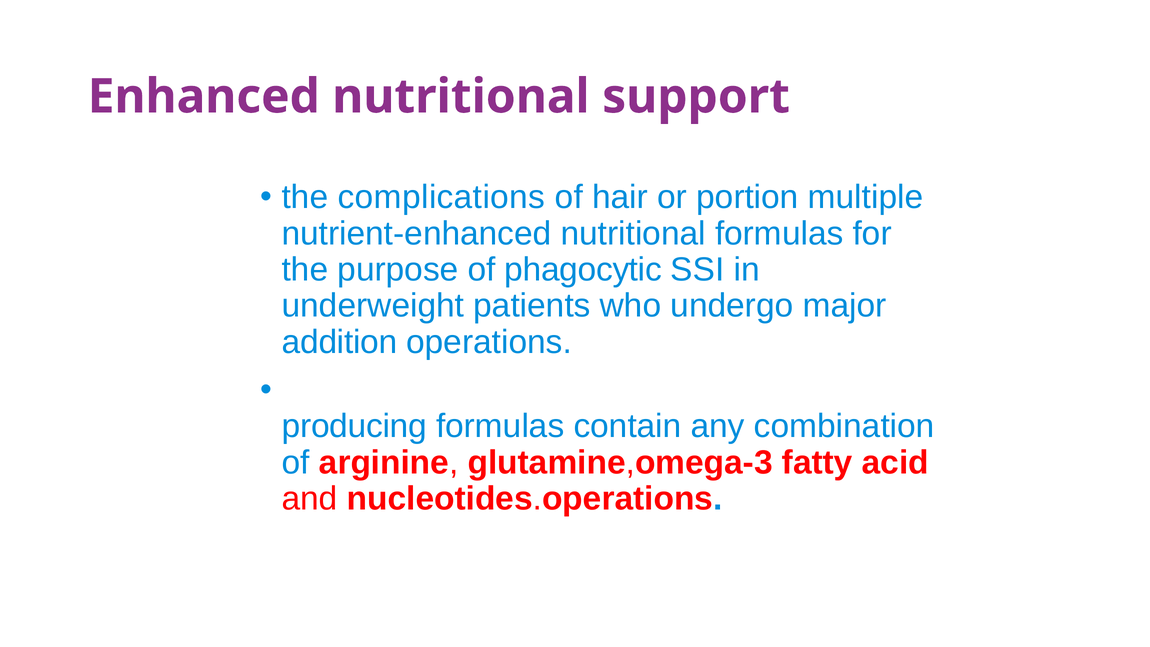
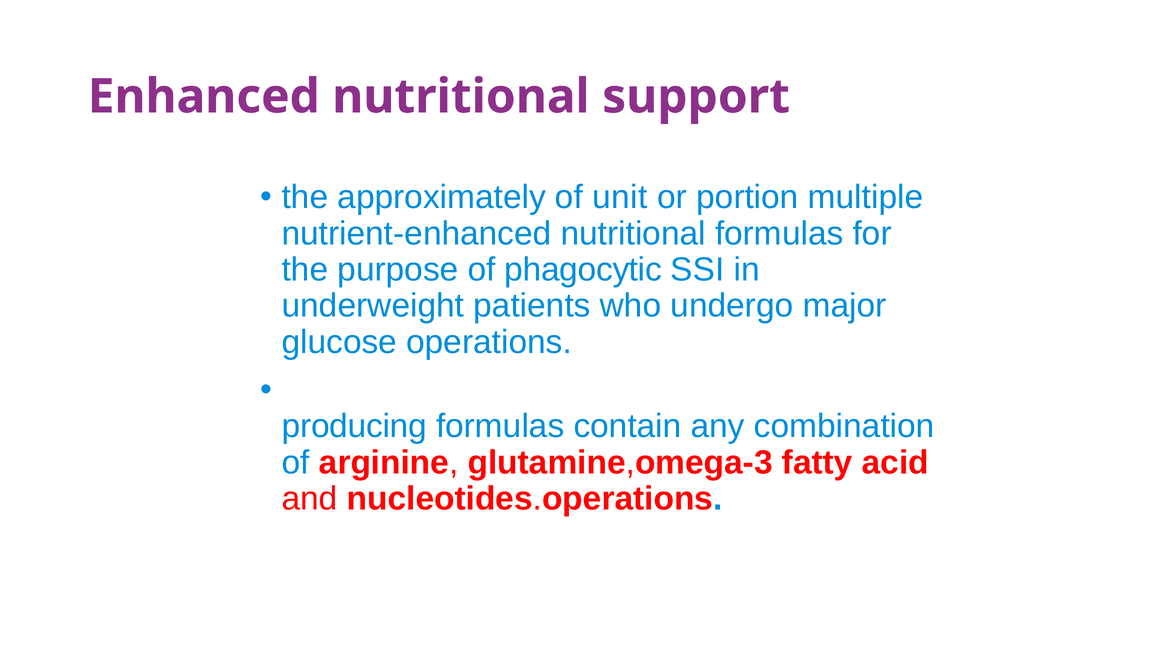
complications: complications -> approximately (442, 197)
hair: hair -> unit (620, 197)
addition: addition -> glucose (339, 342)
